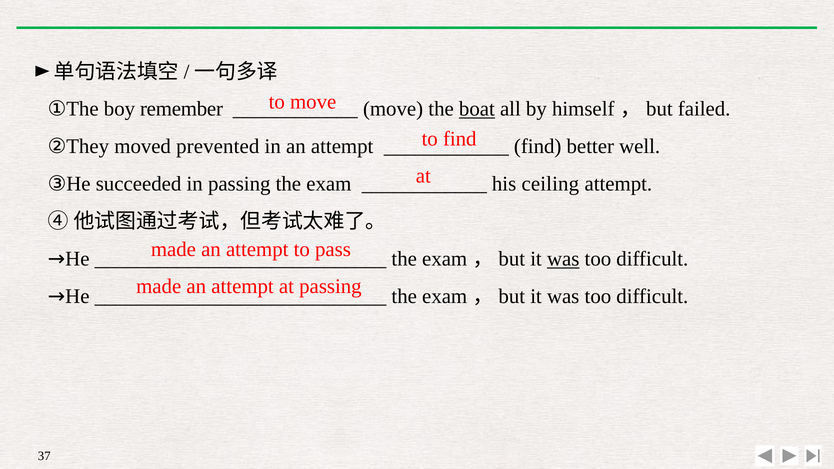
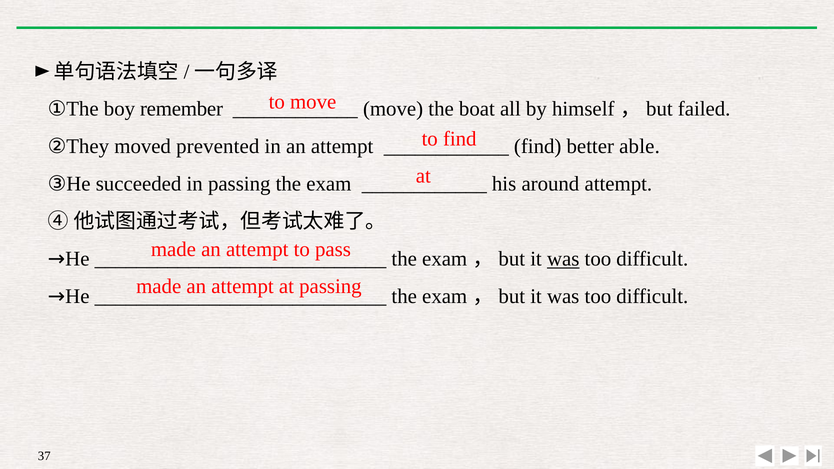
boat underline: present -> none (477, 109)
well: well -> able (640, 146)
ceiling: ceiling -> around (550, 184)
